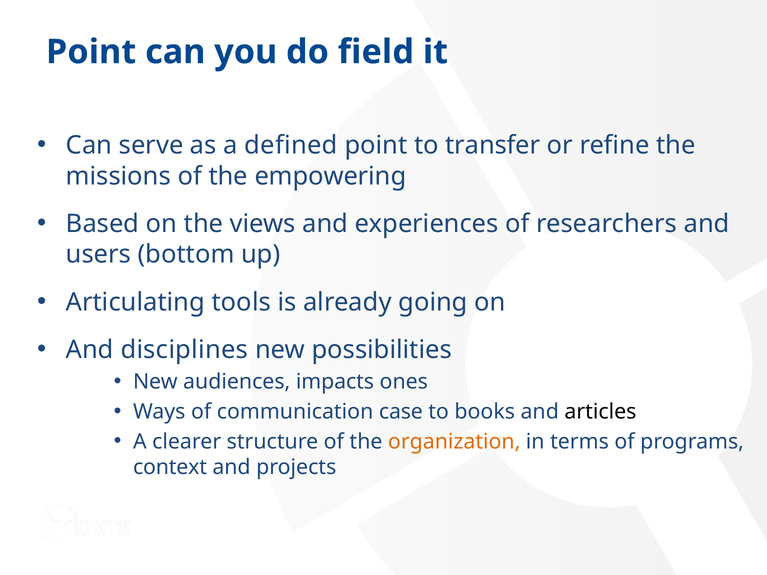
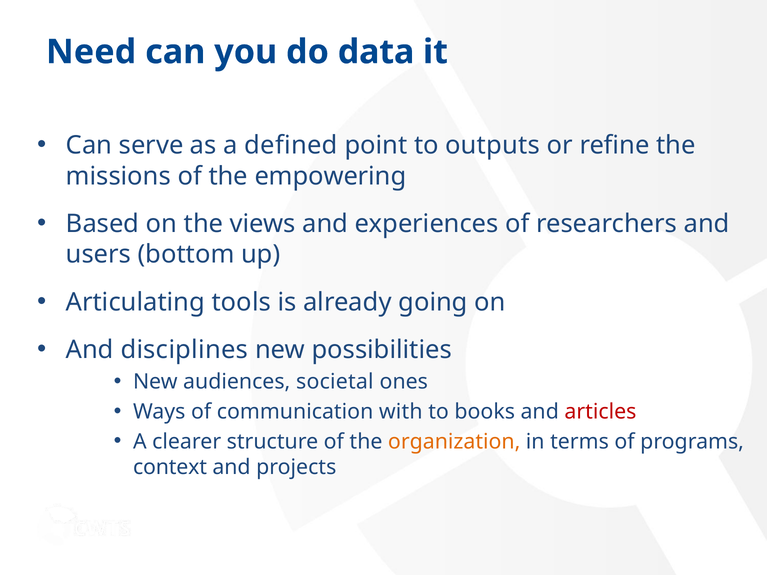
Point: Point -> Need (91, 52)
field: field -> data (376, 52)
transfer: transfer -> outputs (493, 146)
impacts: impacts -> societal (335, 382)
case: case -> with (401, 412)
articles colour: black -> red (600, 412)
